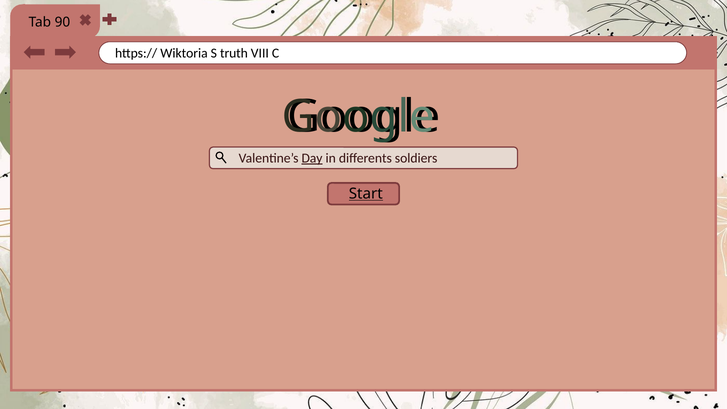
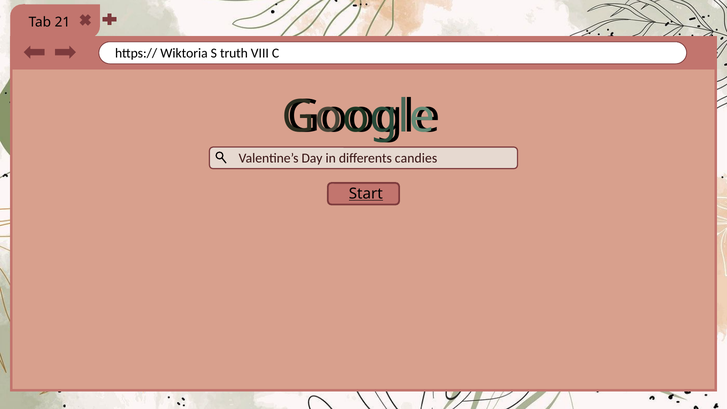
90: 90 -> 21 (62, 22)
Day underline: present -> none (312, 158)
soldiers: soldiers -> candies (416, 158)
